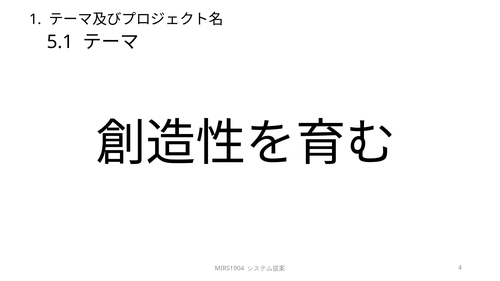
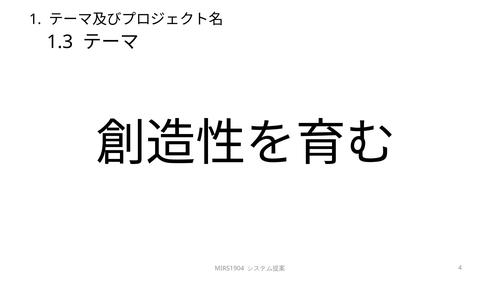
5.1: 5.1 -> 1.3 (60, 42)
